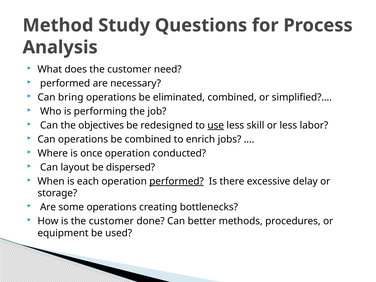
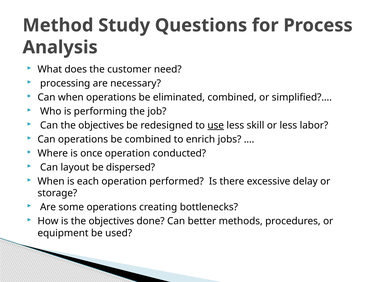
performed: performed -> processing (65, 83)
Can bring: bring -> when (71, 97)
performed underline: present -> none (177, 181)
is the customer: customer -> objectives (111, 221)
